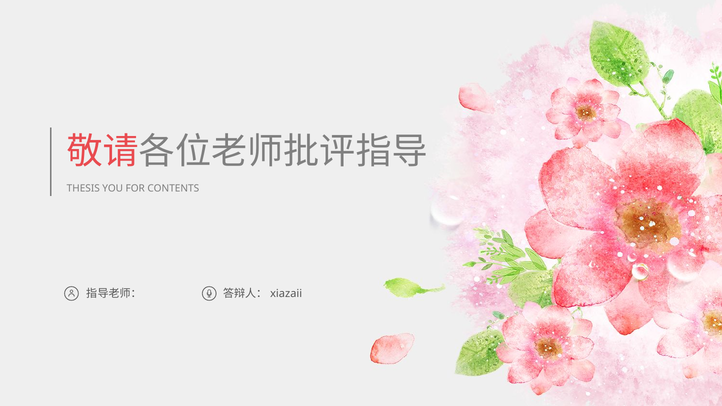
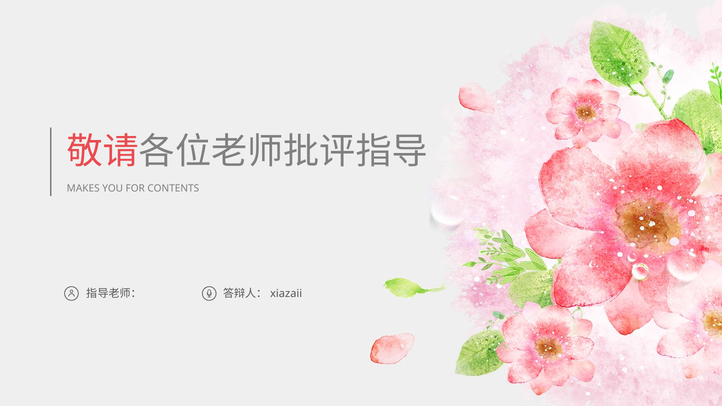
THESIS: THESIS -> MAKES (83, 189)
